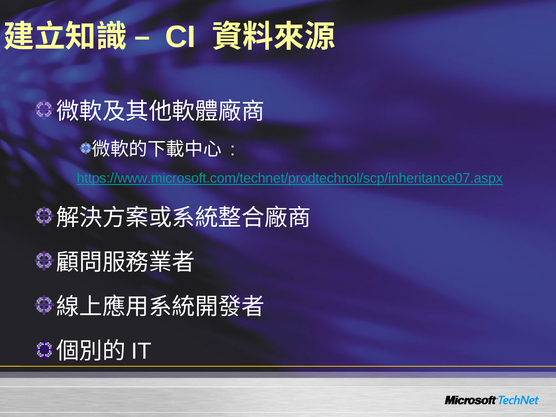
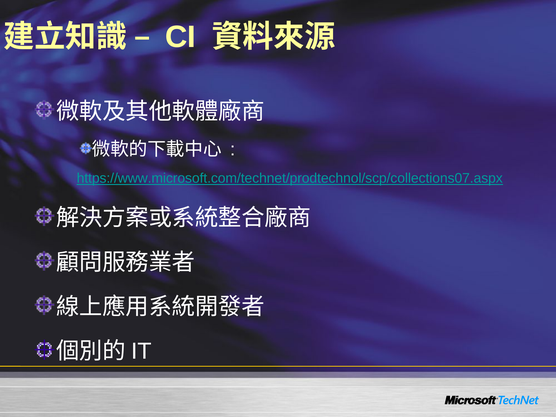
https://www.microsoft.com/technet/prodtechnol/scp/inheritance07.aspx: https://www.microsoft.com/technet/prodtechnol/scp/inheritance07.aspx -> https://www.microsoft.com/technet/prodtechnol/scp/collections07.aspx (290, 178)
